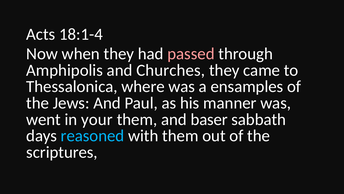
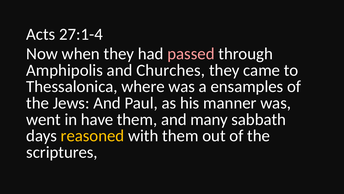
18:1-4: 18:1-4 -> 27:1-4 (81, 34)
your: your -> have (97, 119)
baser: baser -> many (209, 119)
reasoned colour: light blue -> yellow (92, 136)
